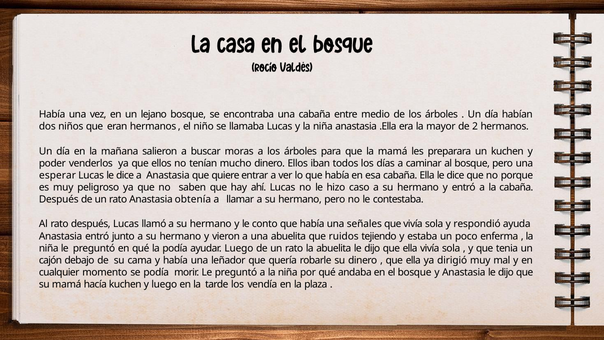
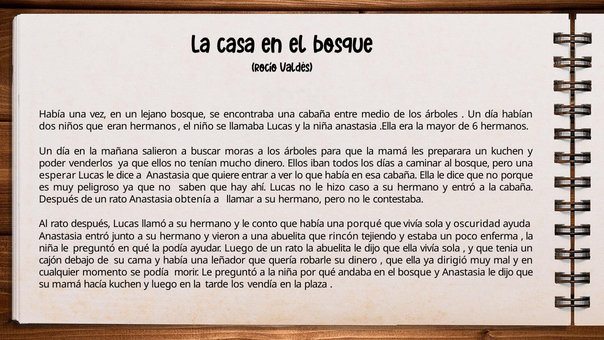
2: 2 -> 6 (475, 127)
señales: señales -> porqué (364, 224)
respondió: respondió -> oscuridad (477, 224)
ruidos: ruidos -> rincón (344, 236)
